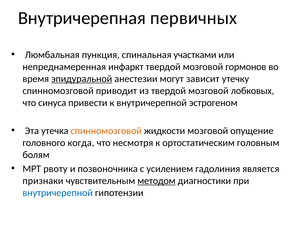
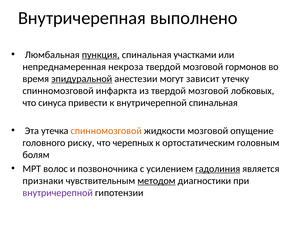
первичных: первичных -> выполнено (194, 18)
пункция underline: none -> present (101, 55)
инфаркт: инфаркт -> некроза (126, 67)
приводит: приводит -> инфаркта (116, 91)
внутричерепной эстрогеном: эстрогеном -> спинальная (213, 103)
когда: когда -> риску (81, 143)
несмотря: несмотря -> черепных (133, 143)
рвоту: рвоту -> волос (56, 169)
гадолиния underline: none -> present (218, 169)
внутричерепной colour: blue -> purple (58, 193)
